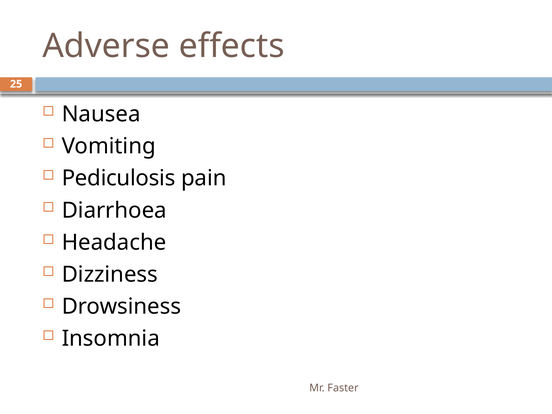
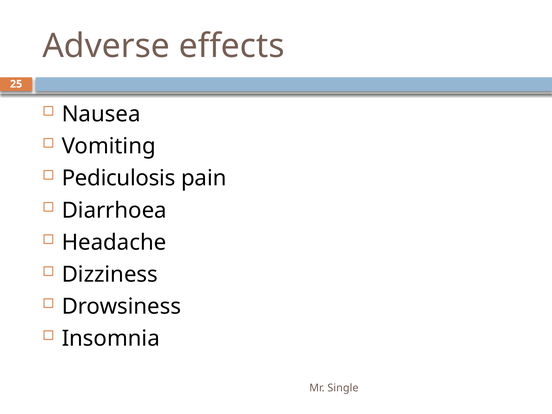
Faster: Faster -> Single (343, 388)
